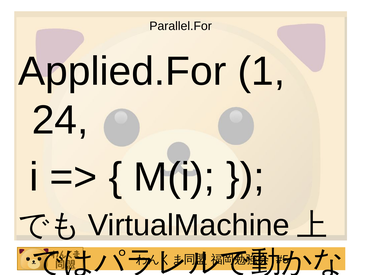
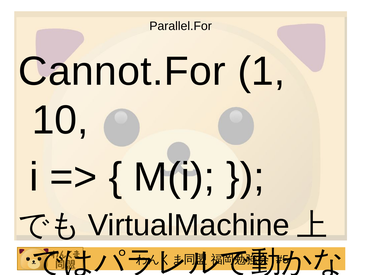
Applied.For: Applied.For -> Cannot.For (122, 71)
24: 24 -> 10 (60, 120)
